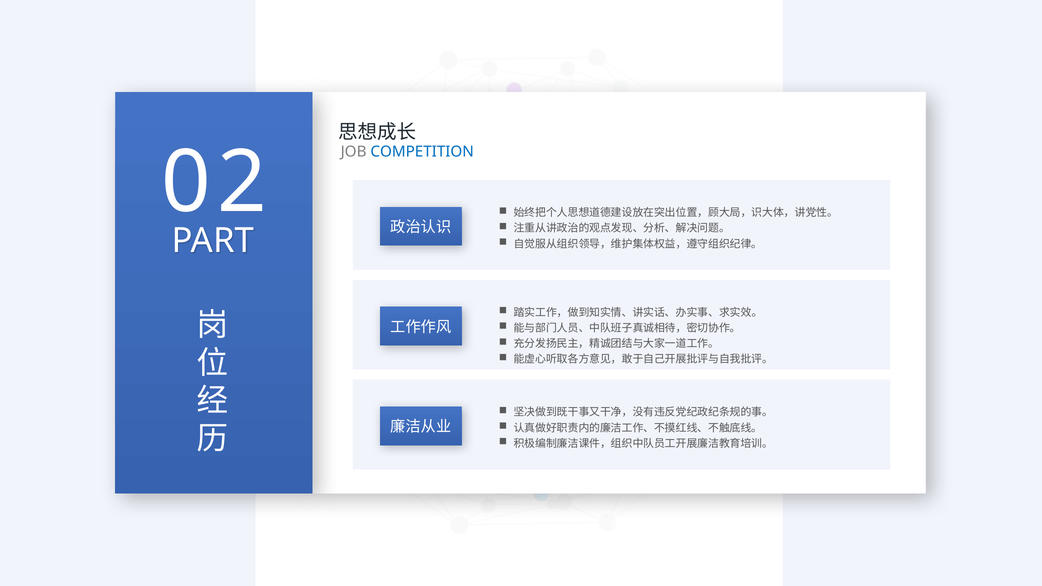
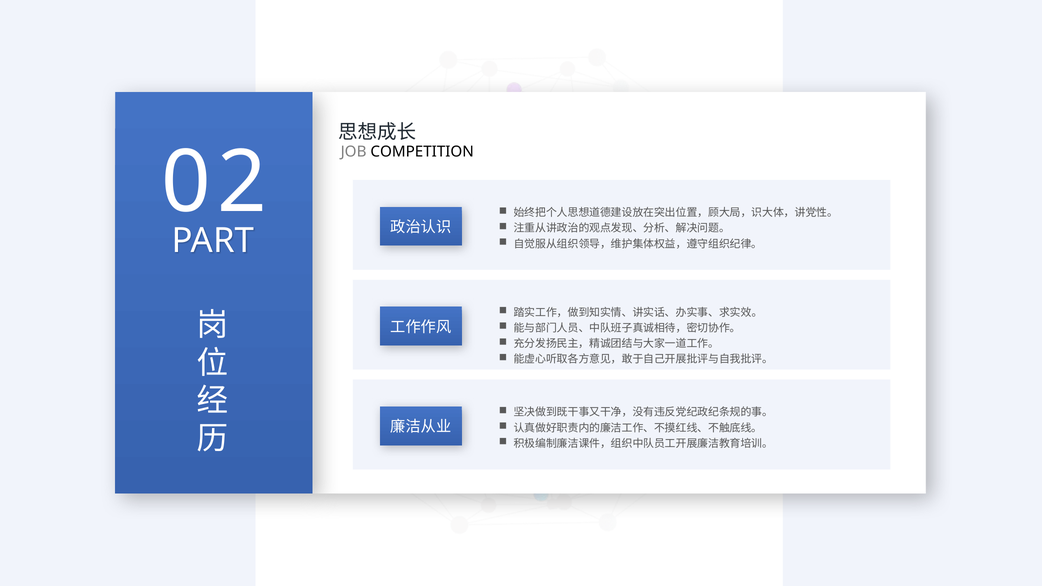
COMPETITION colour: blue -> black (422, 152)
